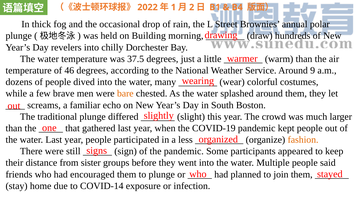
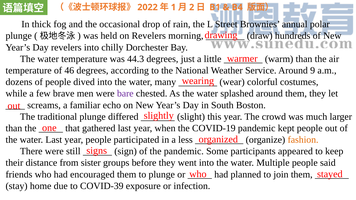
on Building: Building -> Revelers (149, 36)
37.5: 37.5 -> 44.3 (136, 59)
bare colour: orange -> purple (125, 94)
COVID-14: COVID-14 -> COVID-39 (102, 186)
